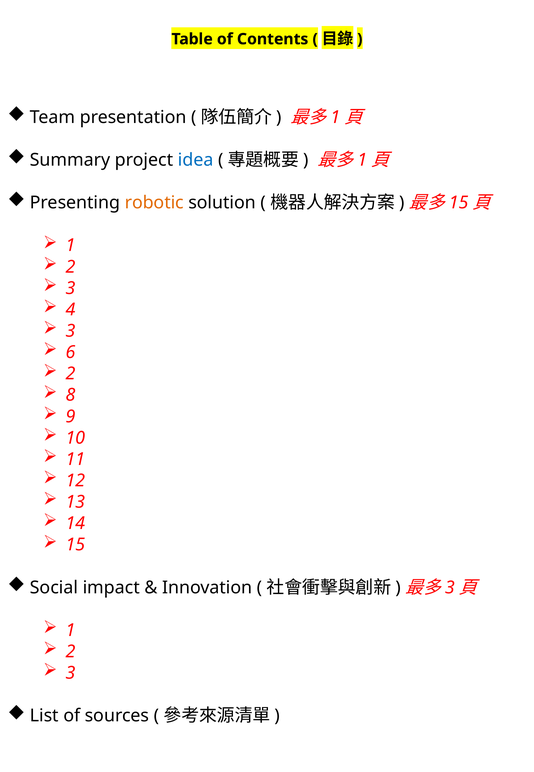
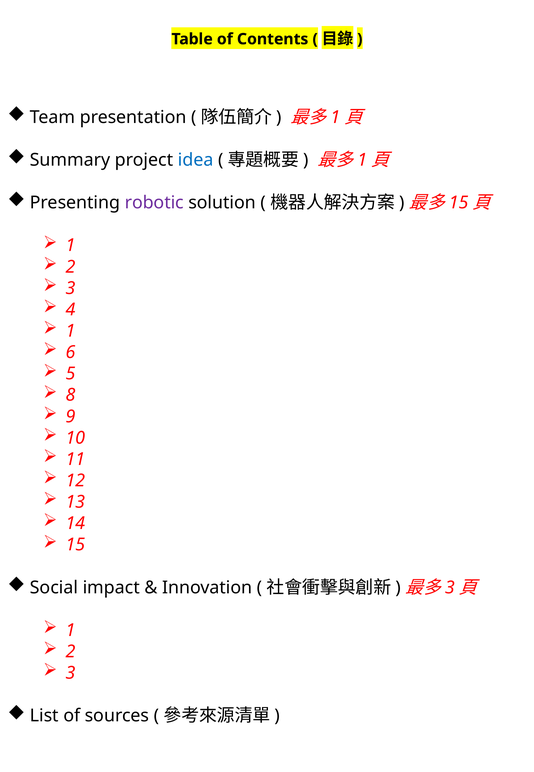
robotic colour: orange -> purple (154, 203)
3: 3 -> 1 (70, 331)
2: 2 -> 5 (70, 373)
